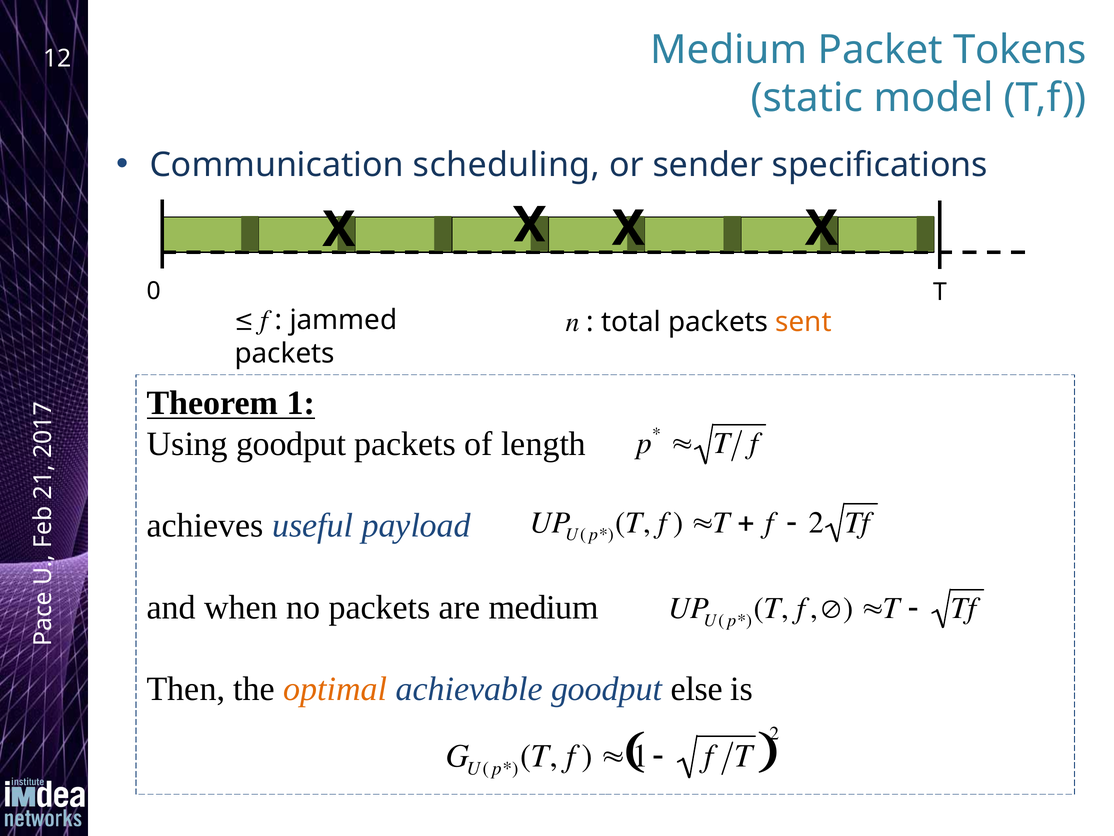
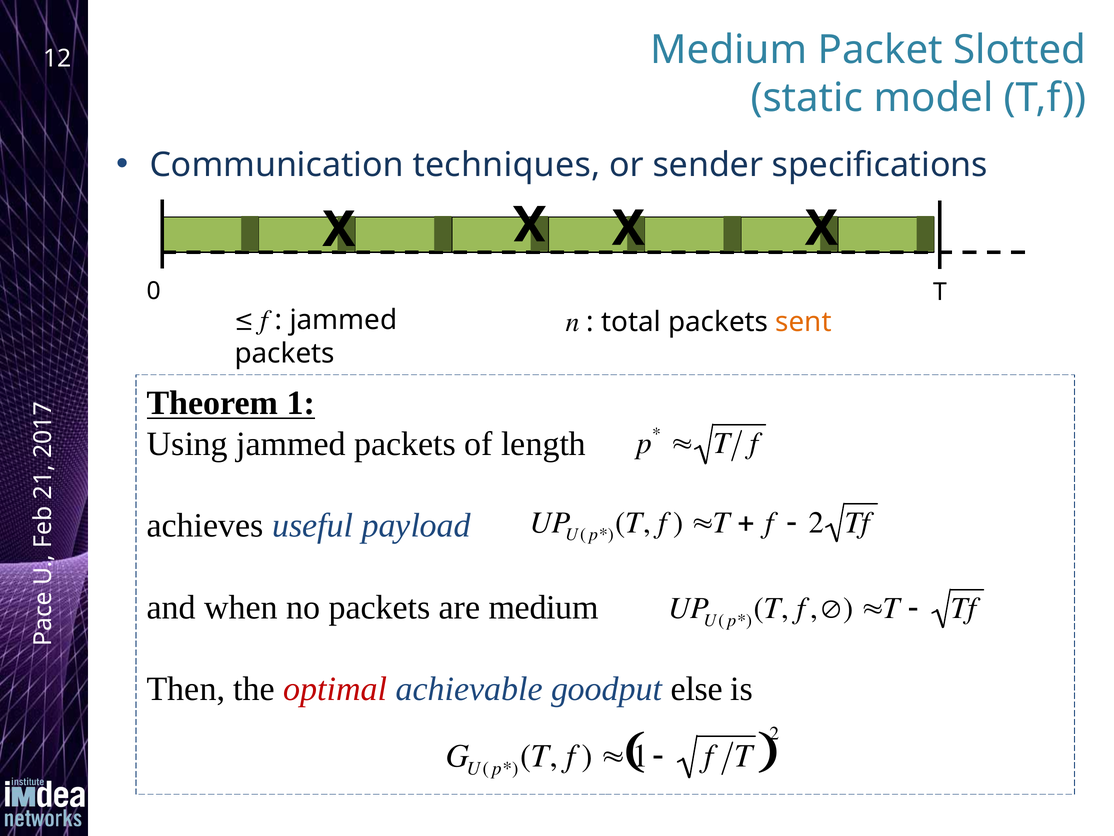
Tokens: Tokens -> Slotted (1020, 50)
scheduling: scheduling -> techniques (506, 165)
Using goodput: goodput -> jammed (291, 444)
optimal colour: orange -> red (335, 689)
